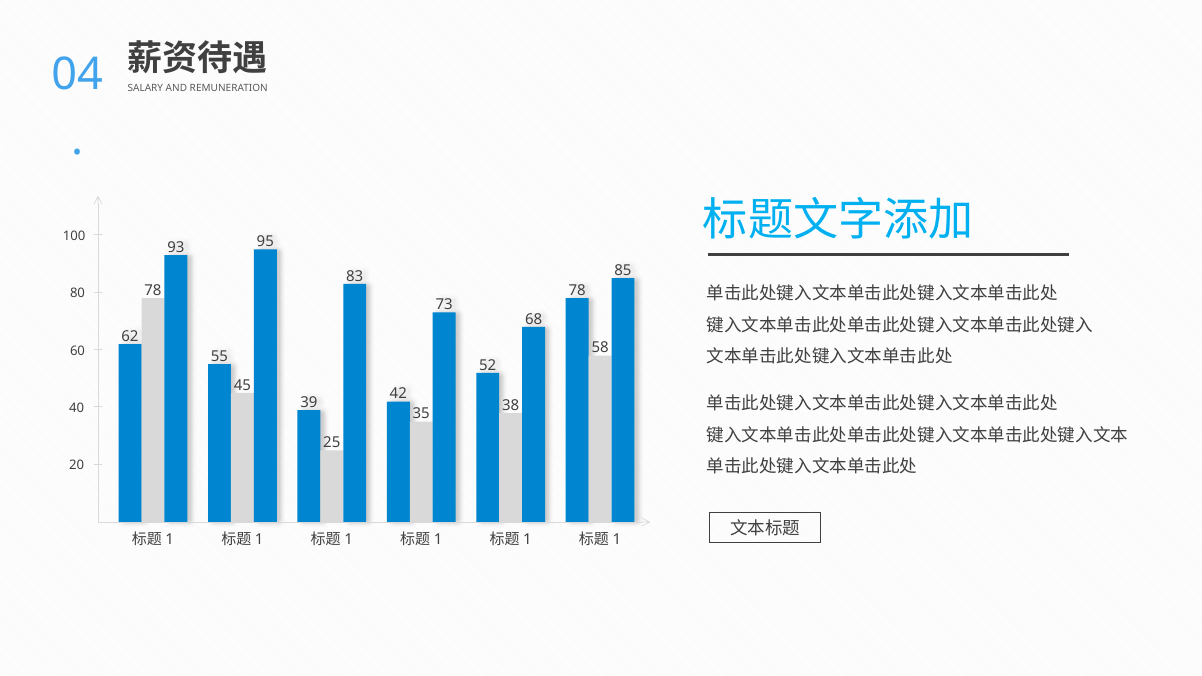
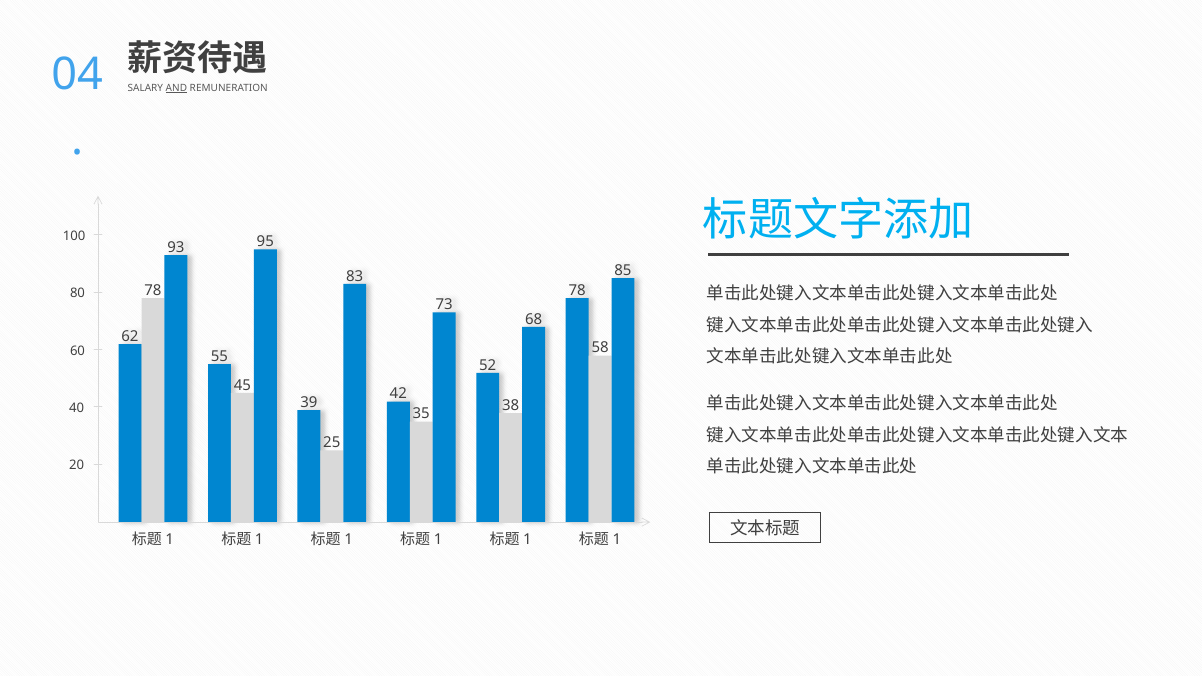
AND underline: none -> present (176, 88)
